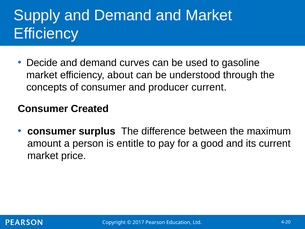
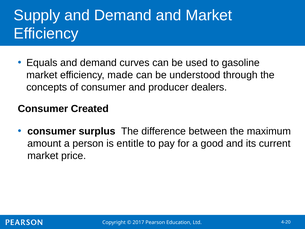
Decide: Decide -> Equals (42, 63)
about: about -> made (120, 75)
producer current: current -> dealers (209, 87)
